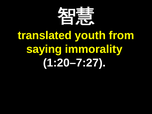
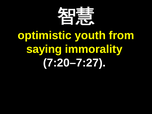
translated: translated -> optimistic (45, 35)
1:20–7:27: 1:20–7:27 -> 7:20–7:27 (74, 63)
